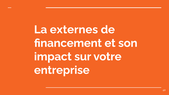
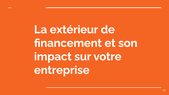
externes: externes -> extérieur (74, 30)
